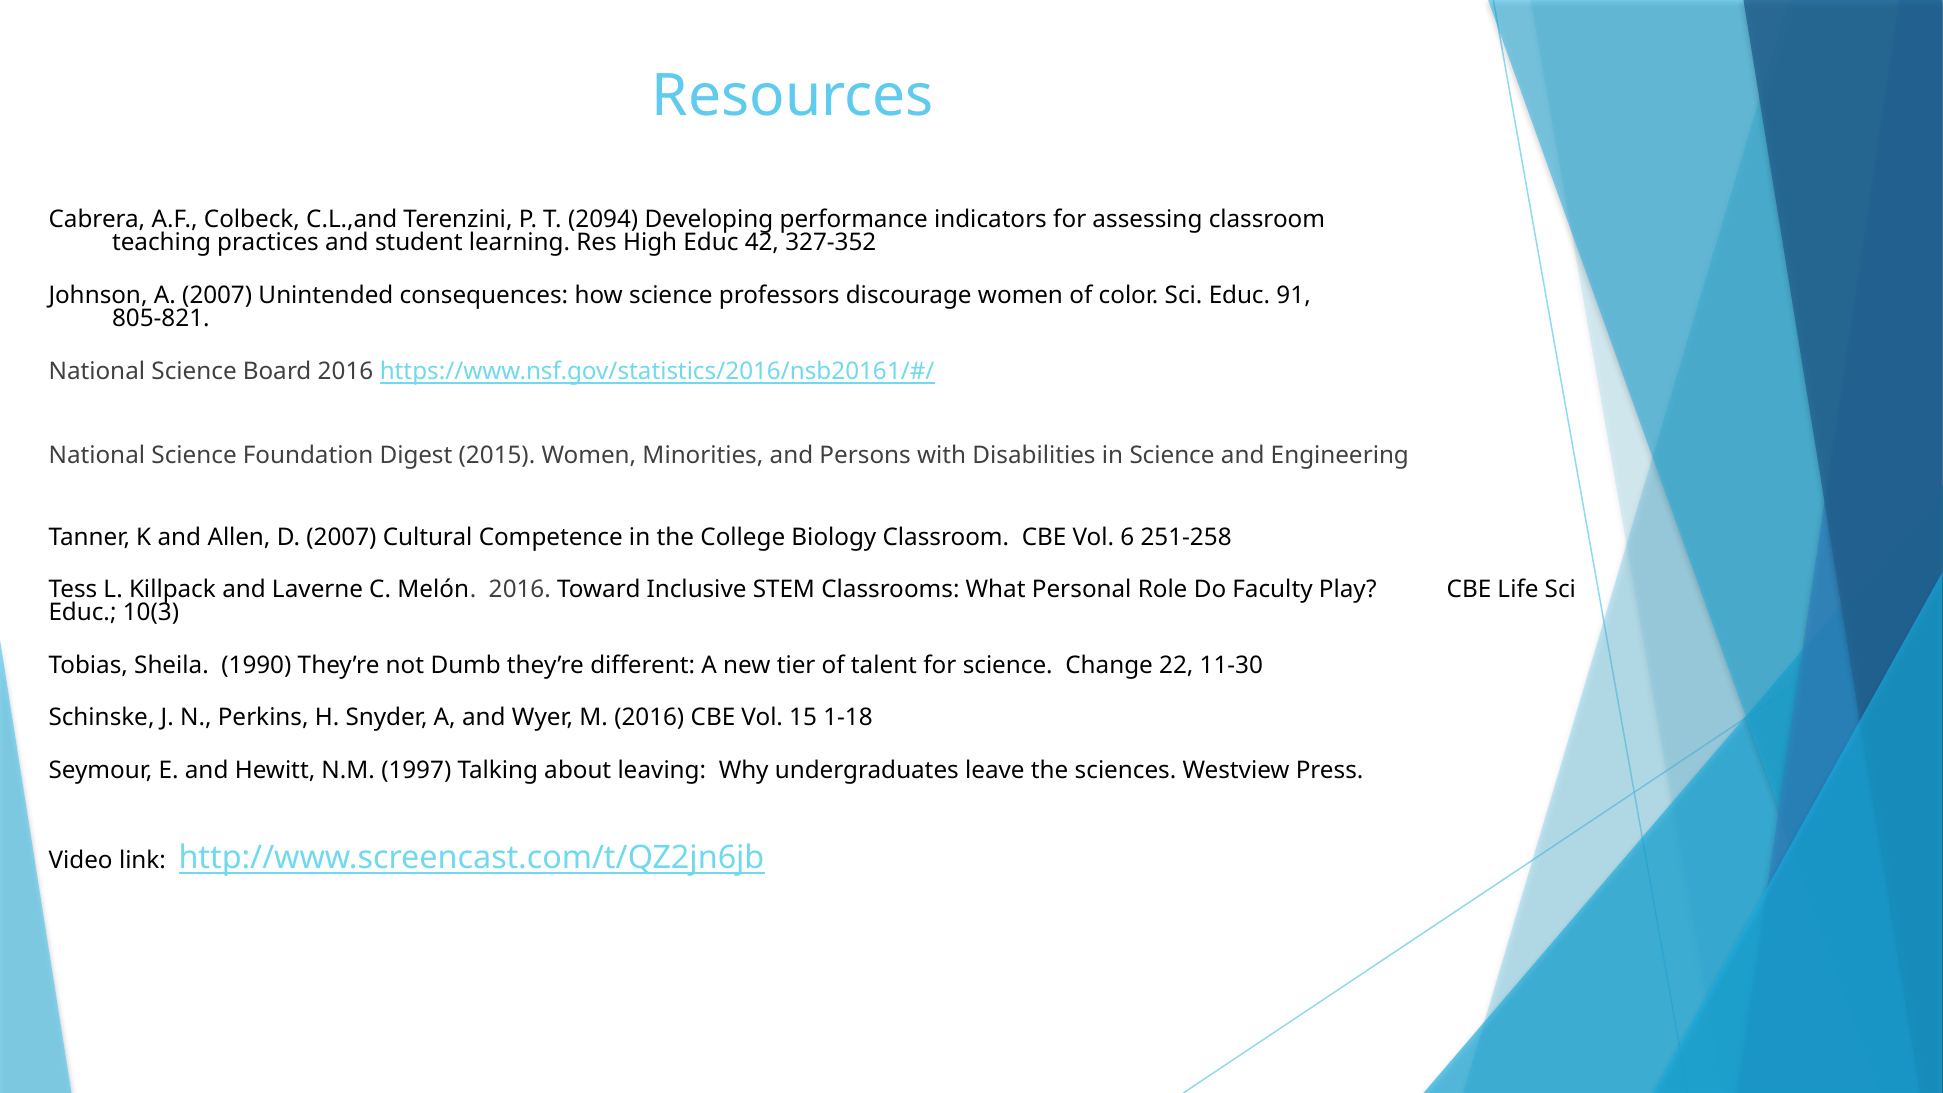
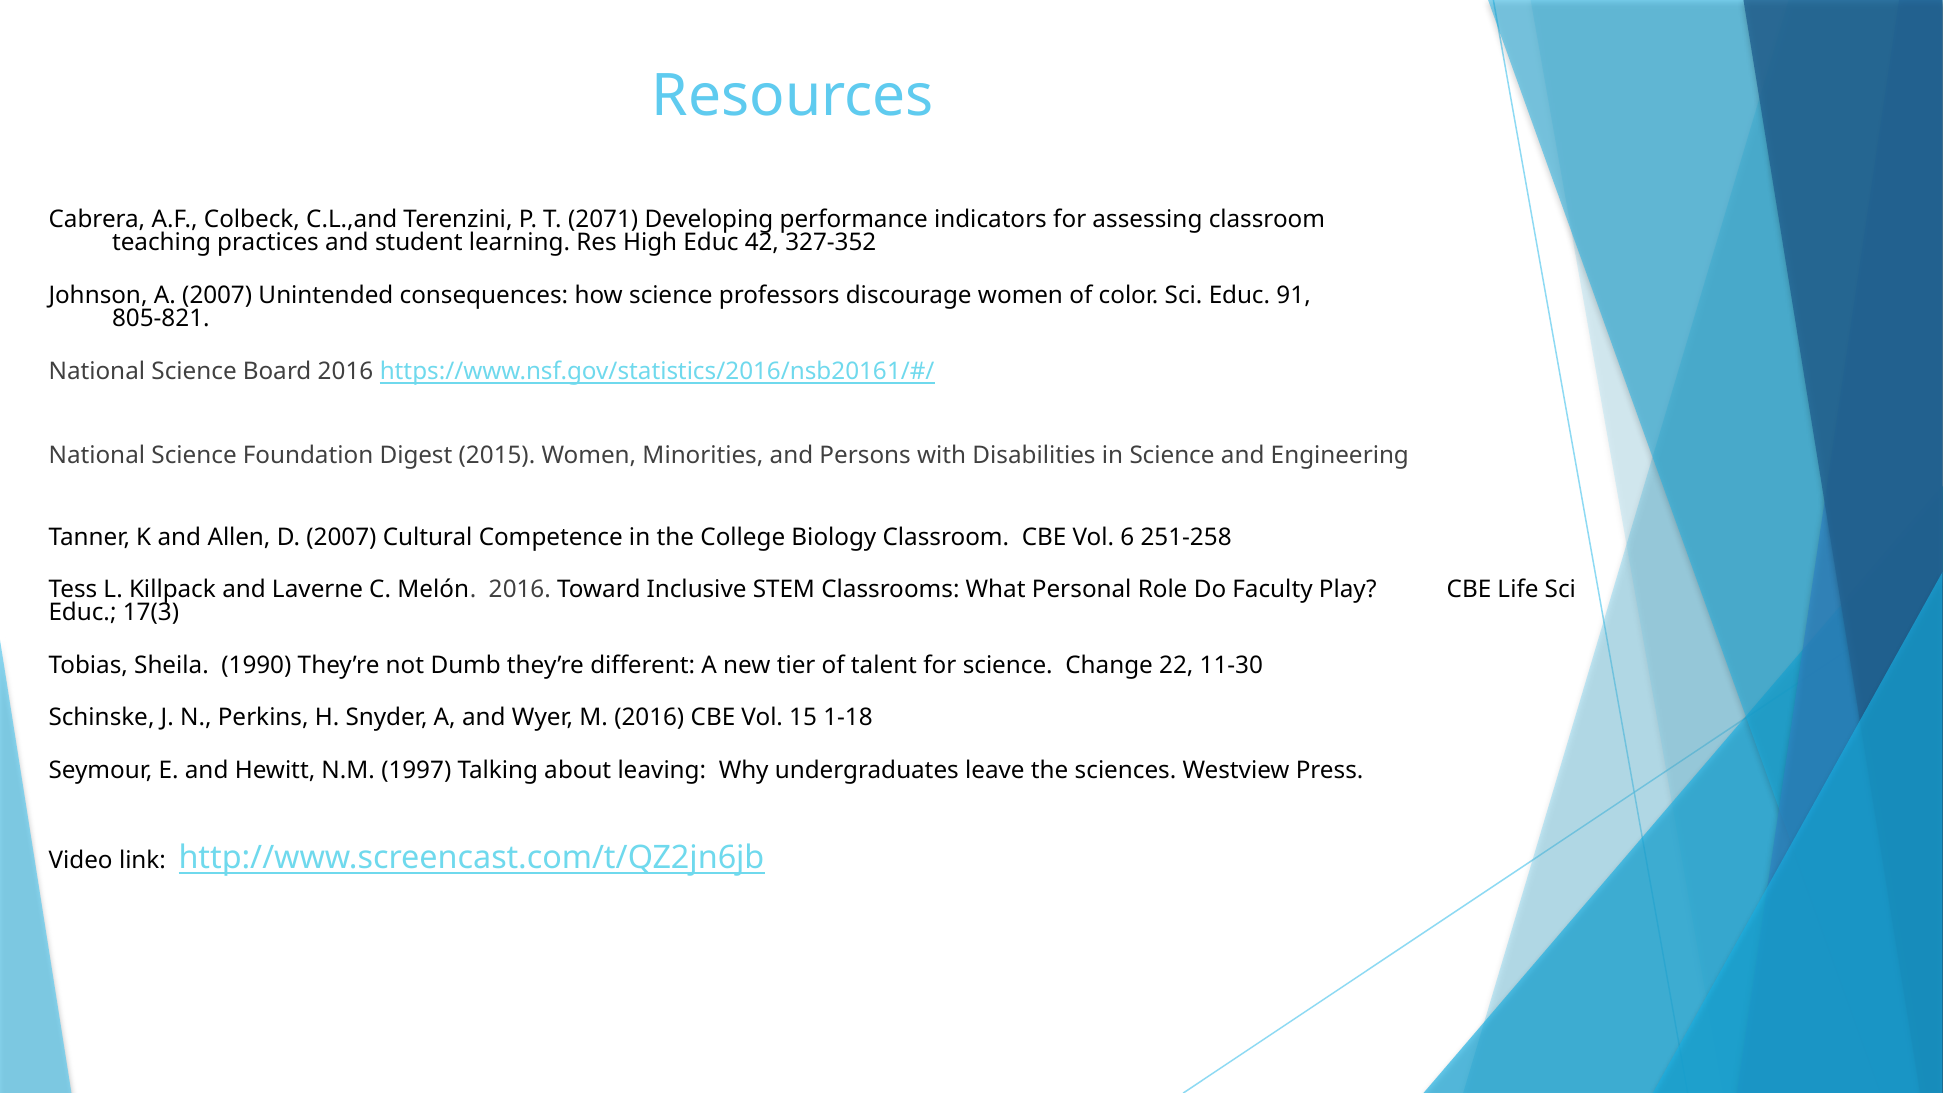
2094: 2094 -> 2071 (603, 219)
10(3: 10(3 -> 17(3 (151, 613)
